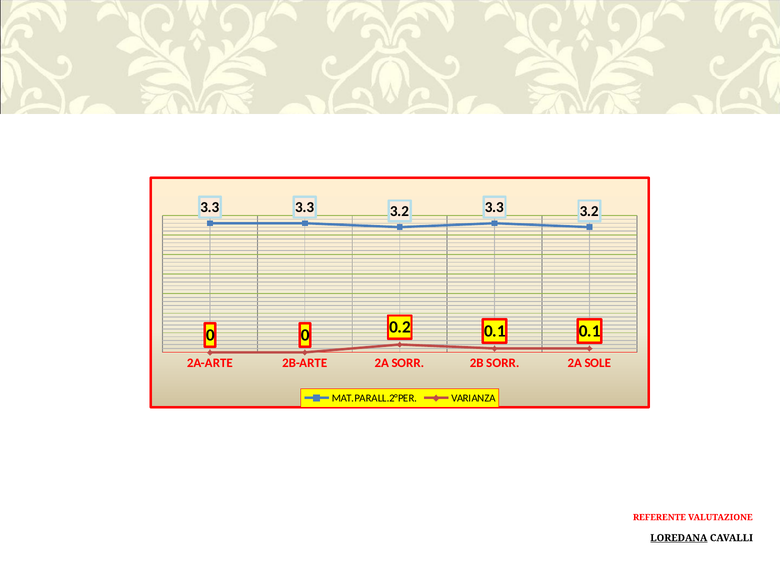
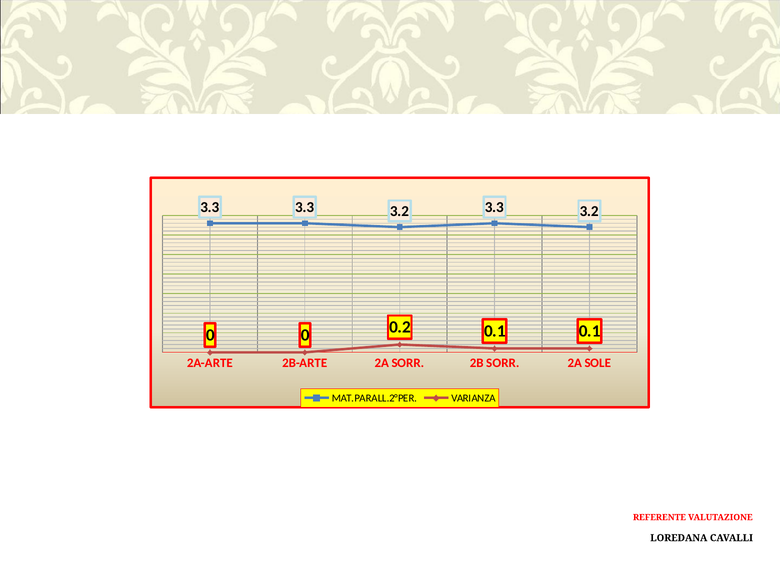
LOREDANA underline: present -> none (679, 538)
